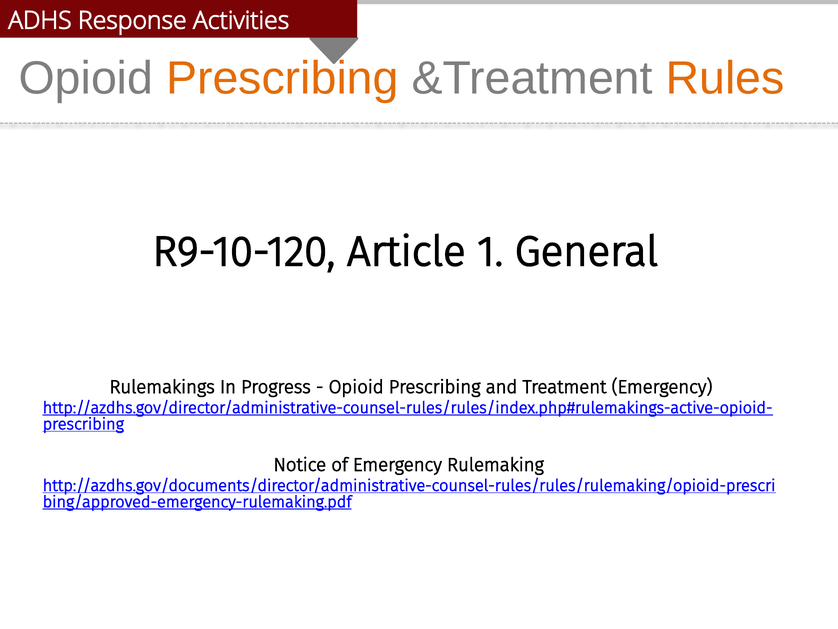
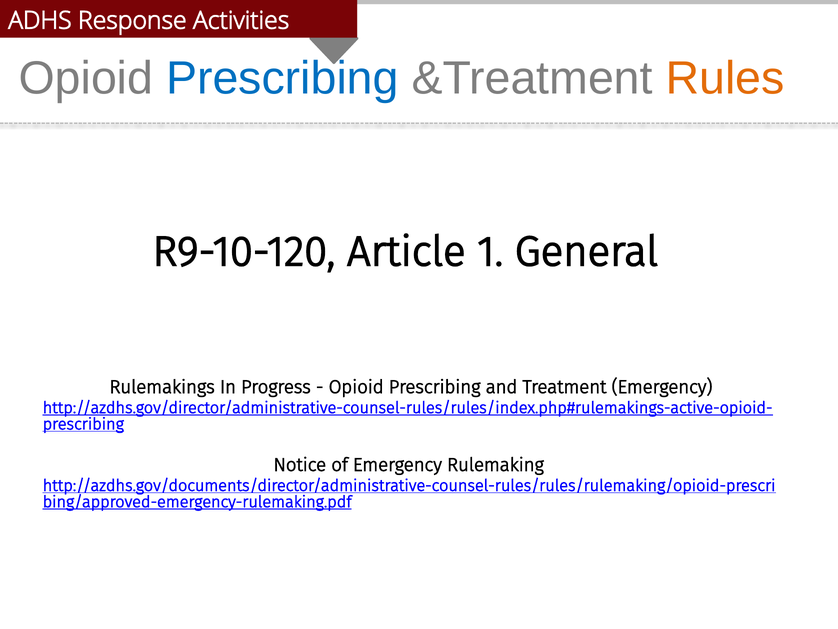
Prescribing colour: orange -> blue (282, 79)
